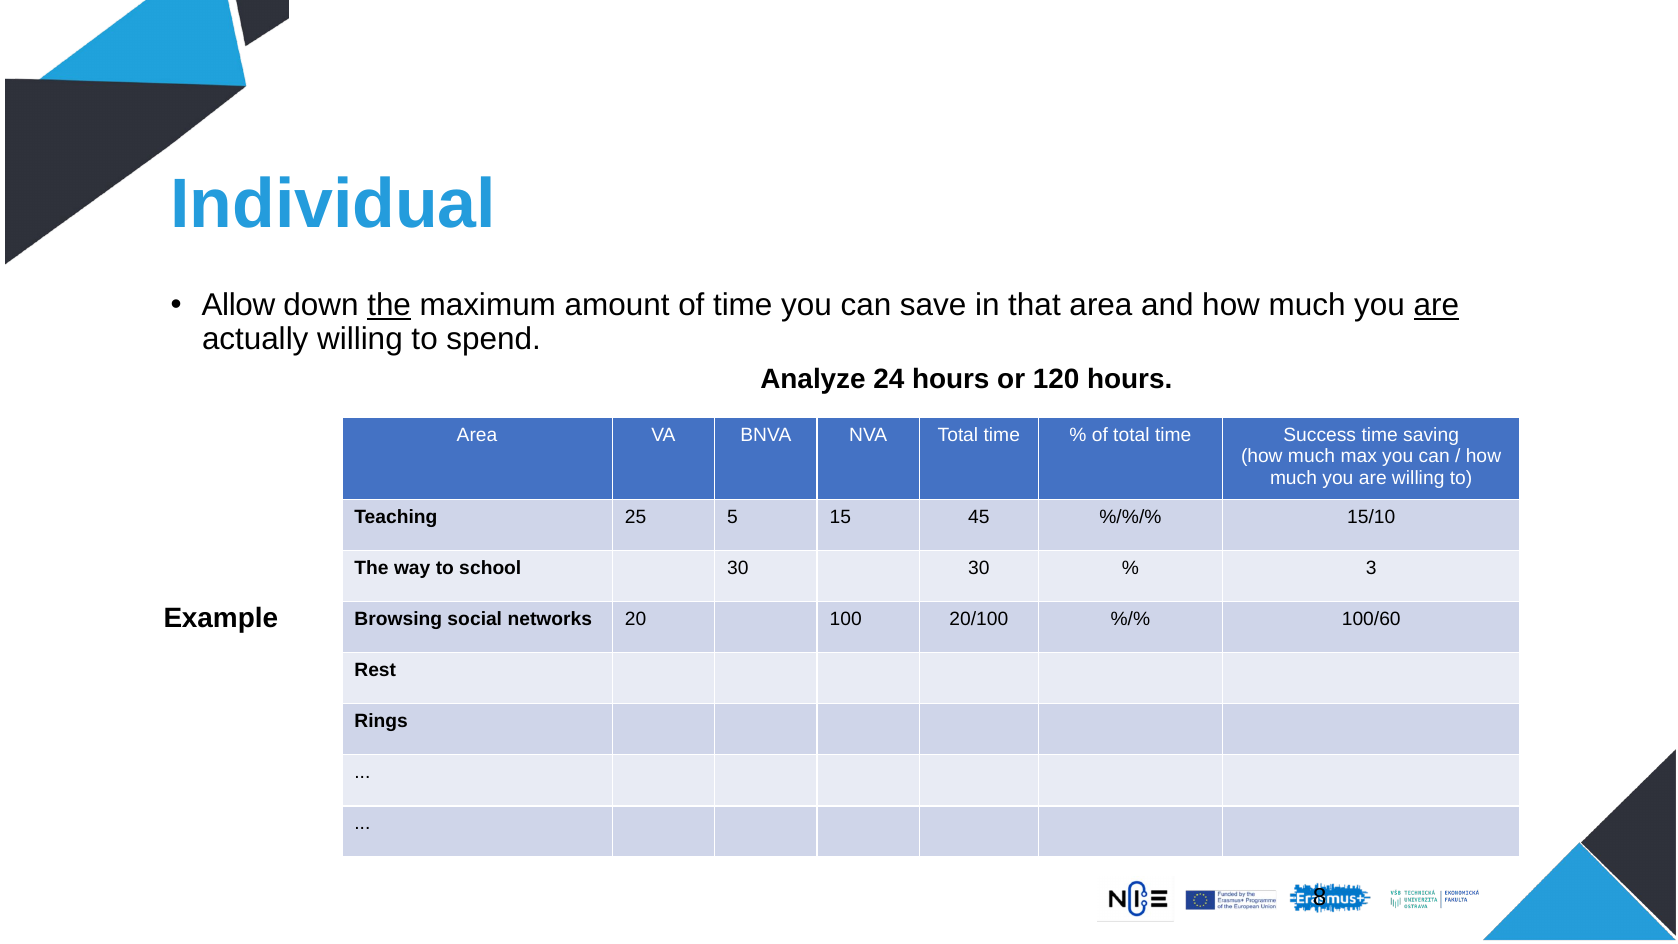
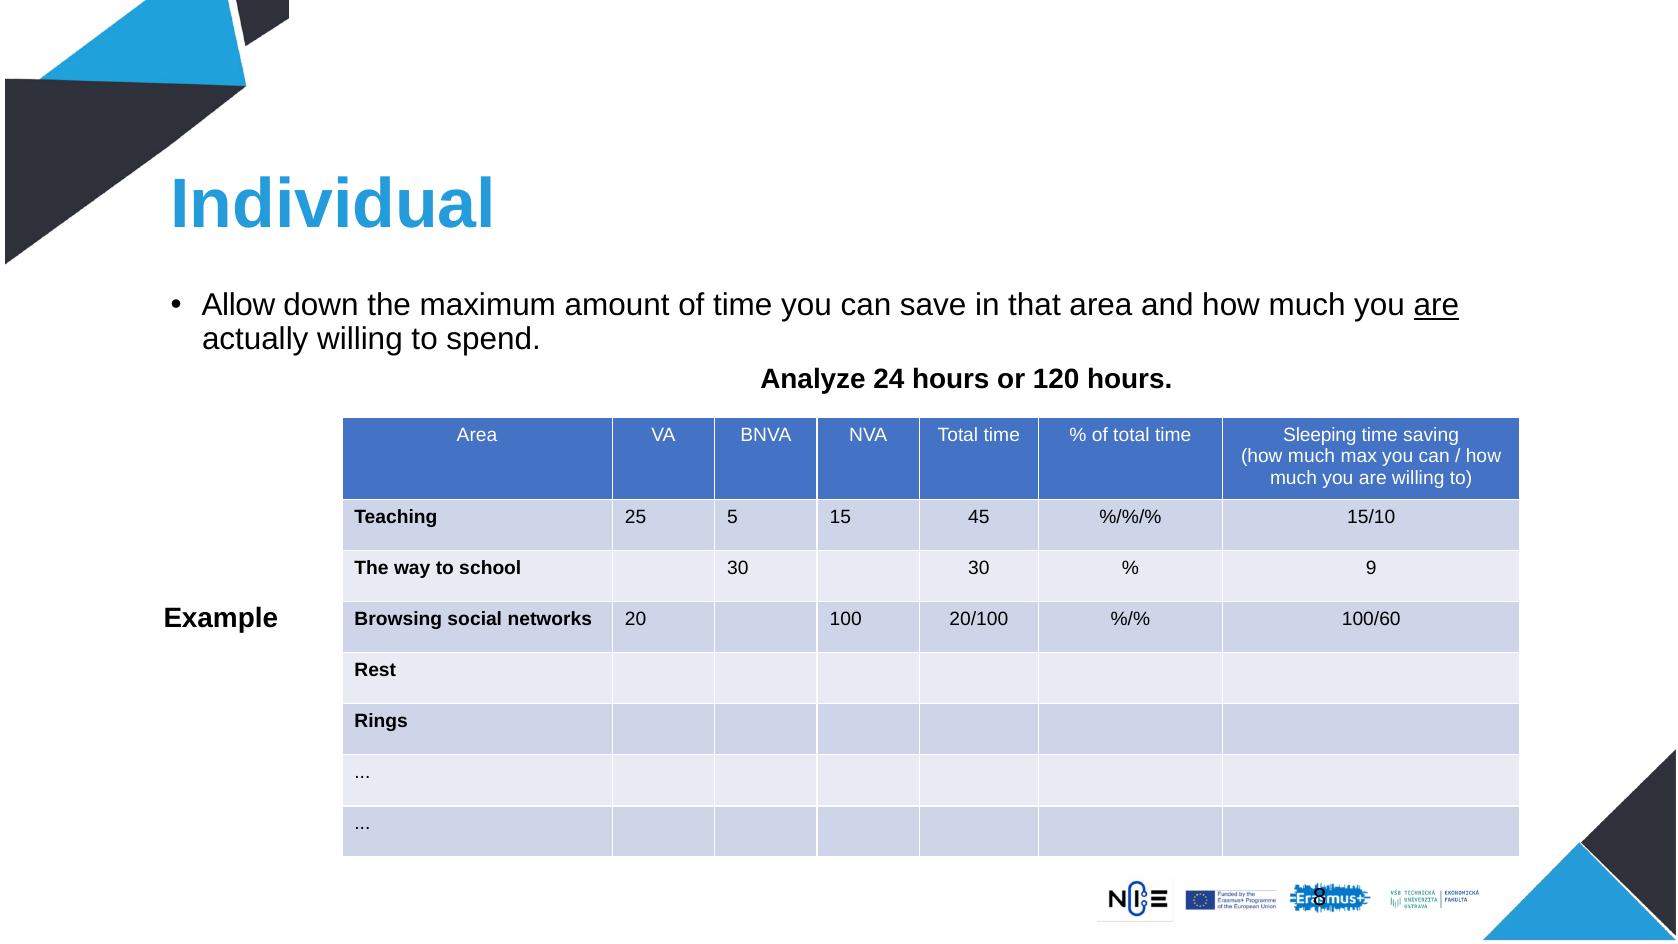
the underline: present -> none (389, 305)
Success: Success -> Sleeping (1320, 435)
3: 3 -> 9 (1371, 568)
